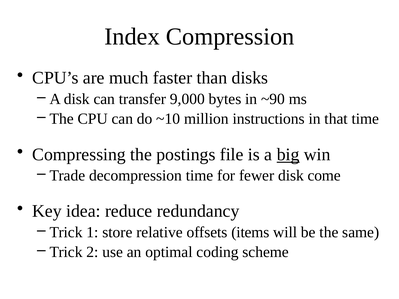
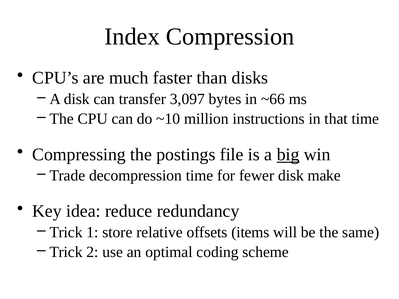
9,000: 9,000 -> 3,097 (187, 99)
~90: ~90 -> ~66 (273, 99)
come: come -> make (324, 176)
